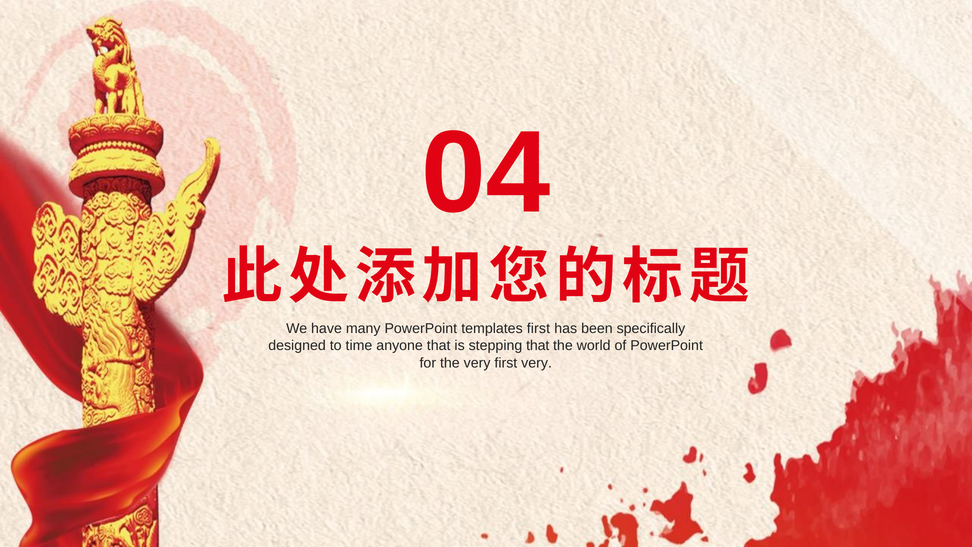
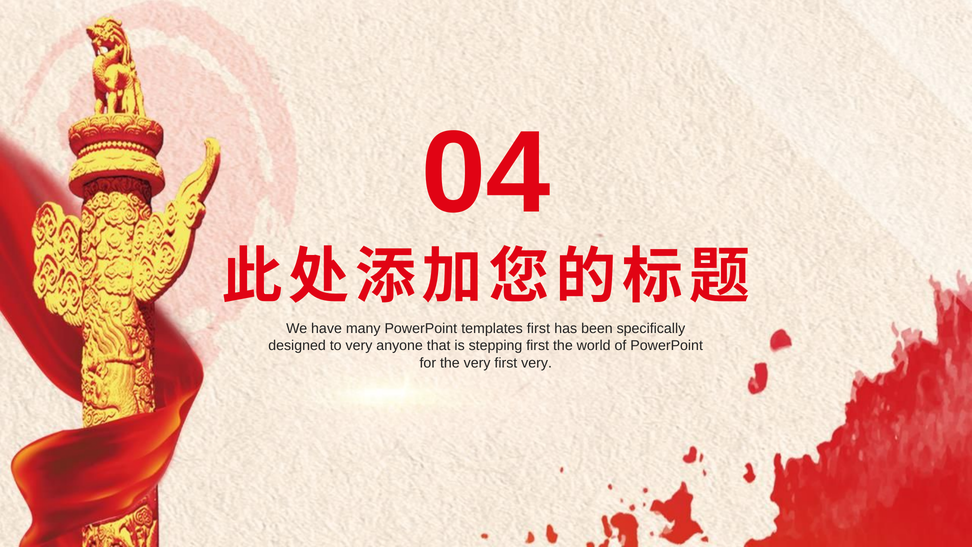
to time: time -> very (359, 346)
stepping that: that -> first (538, 346)
